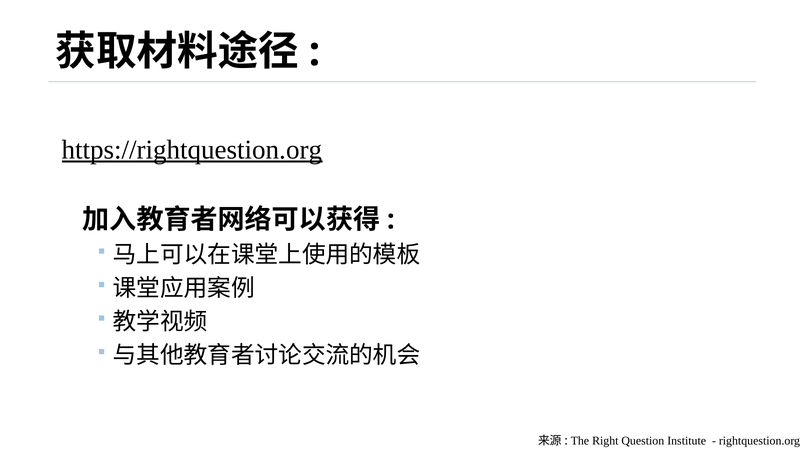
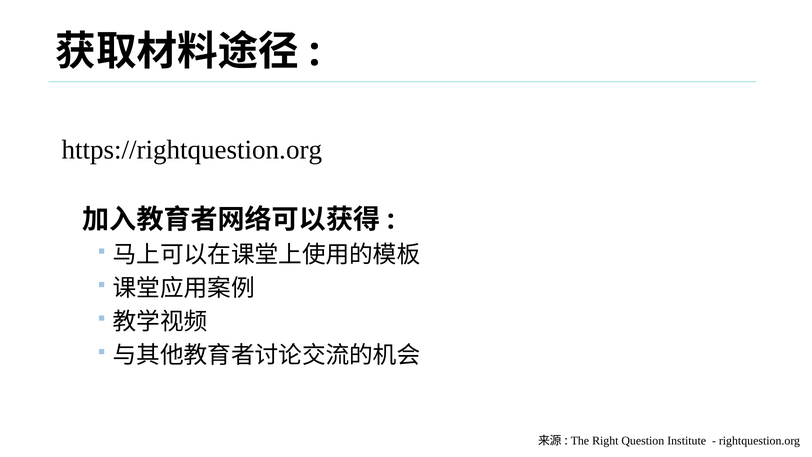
https://rightquestion.org underline: present -> none (192, 150)
